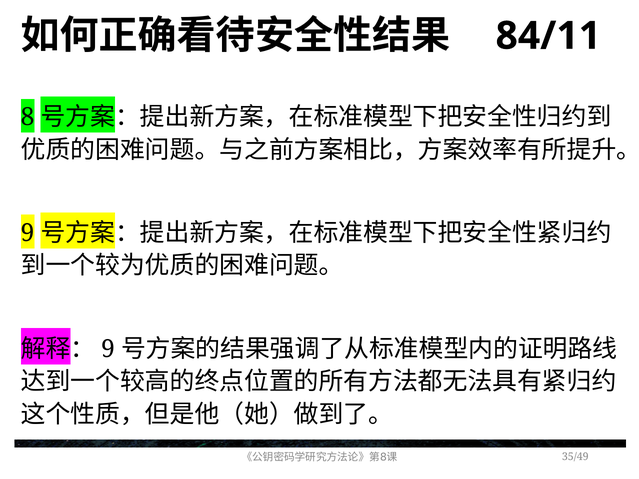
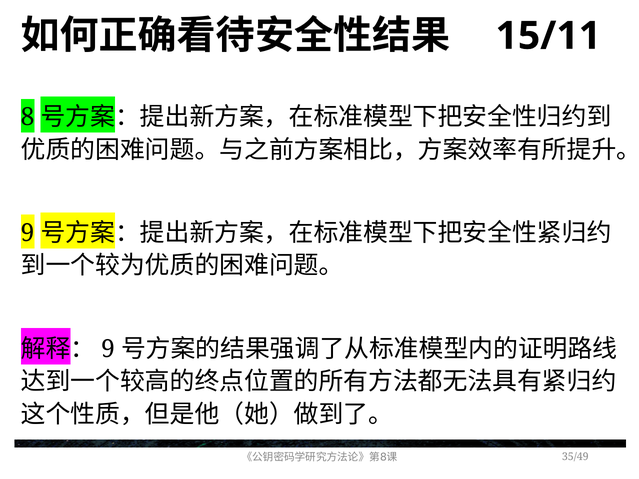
84/11: 84/11 -> 15/11 (548, 36)
